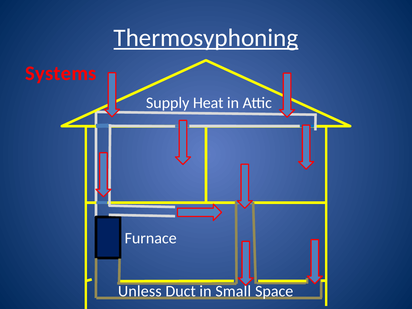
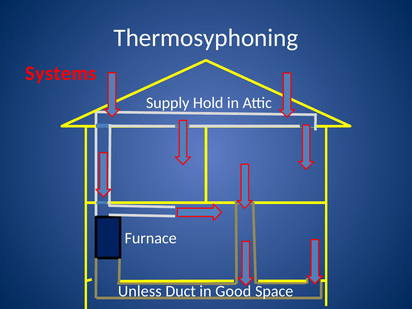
Thermosyphoning underline: present -> none (206, 38)
Heat: Heat -> Hold (208, 103)
Small: Small -> Good (233, 291)
